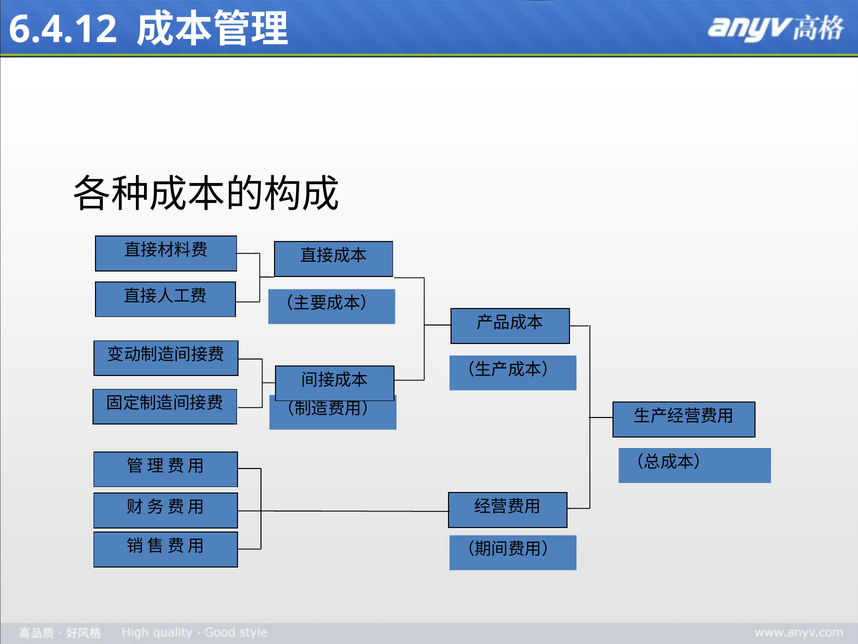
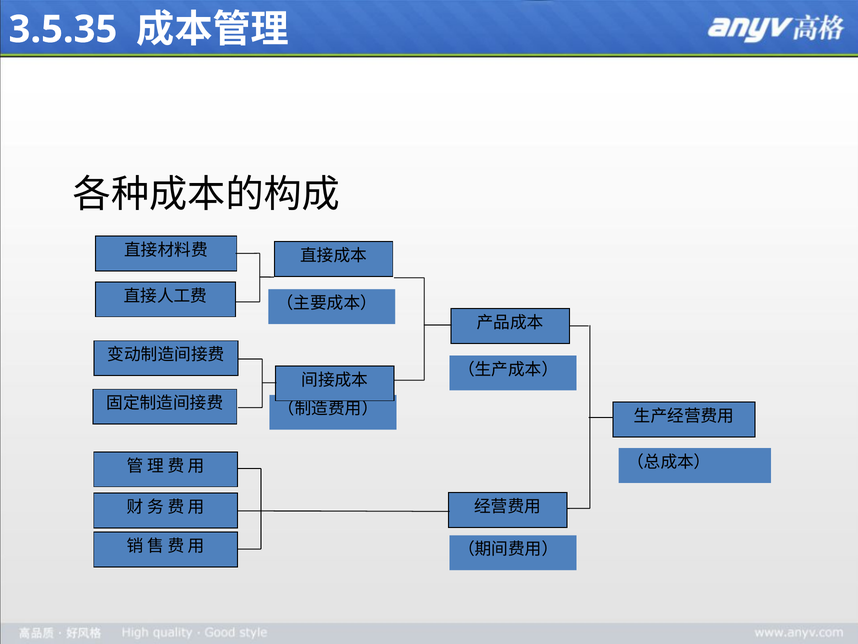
6.4.12: 6.4.12 -> 3.5.35 (63, 29)
